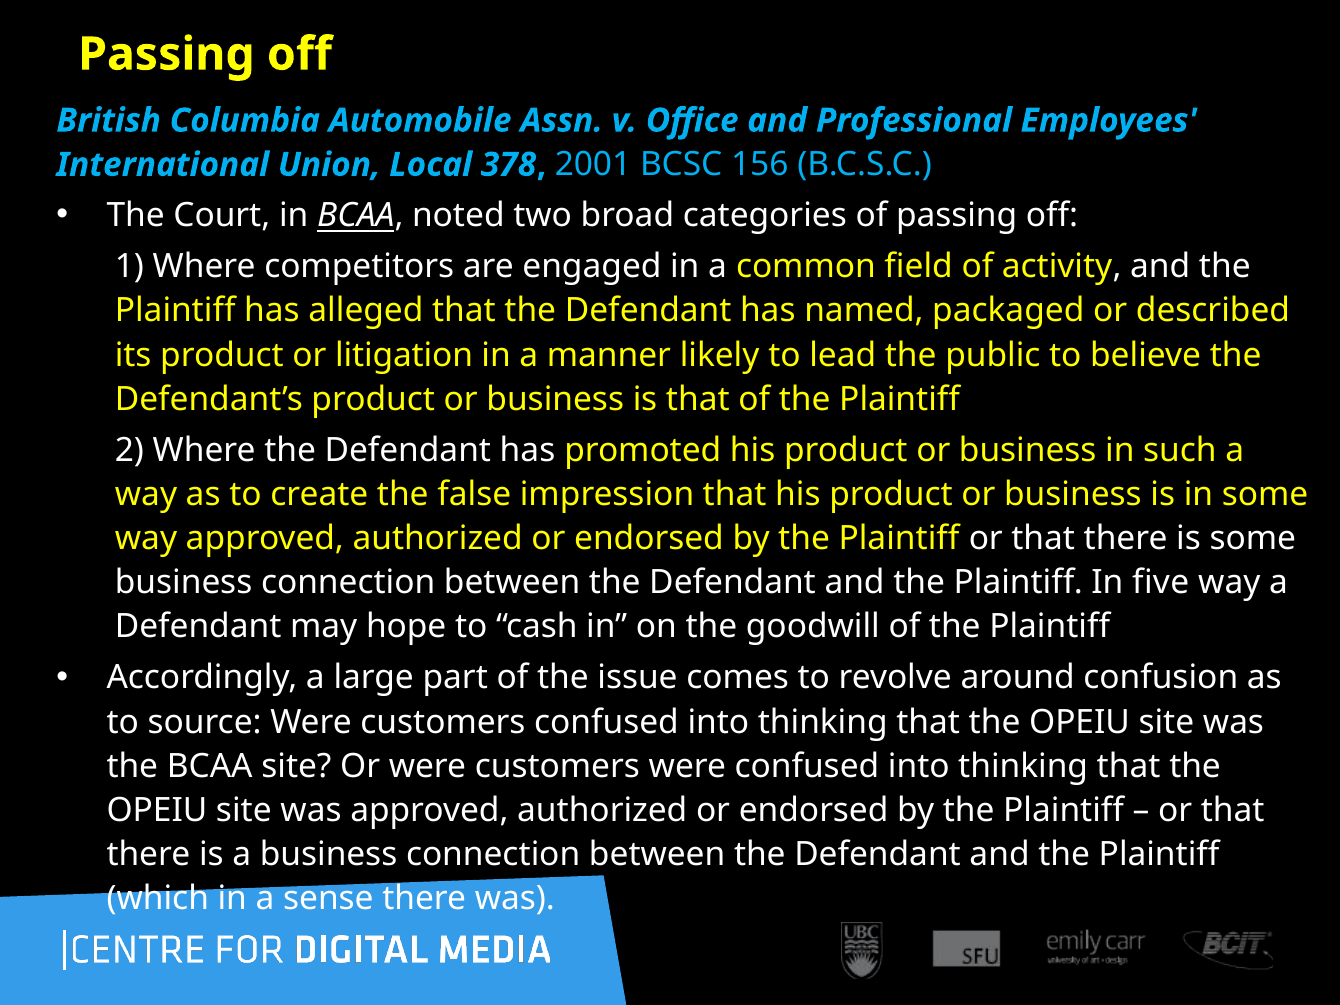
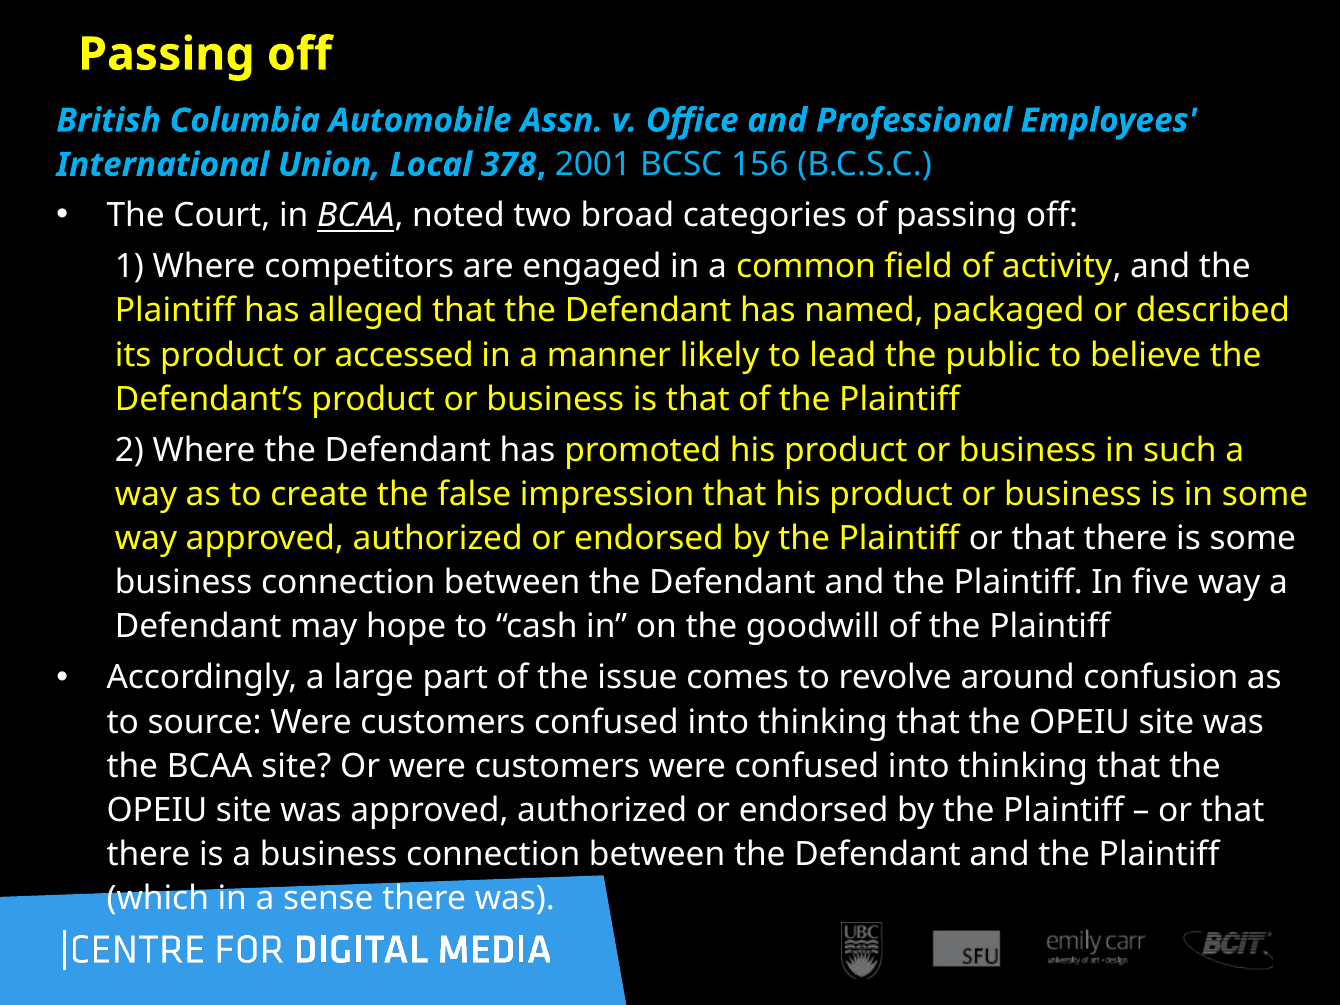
litigation: litigation -> accessed (404, 355)
